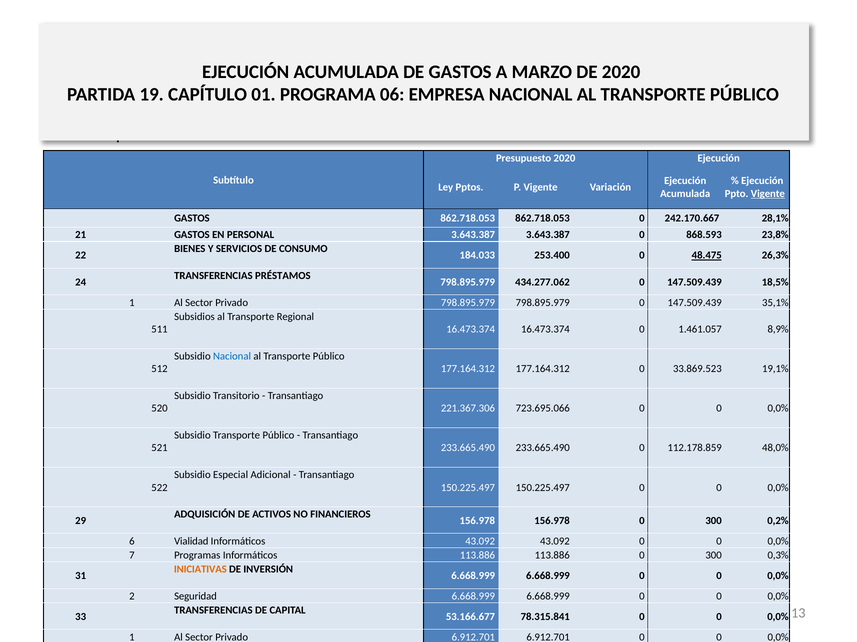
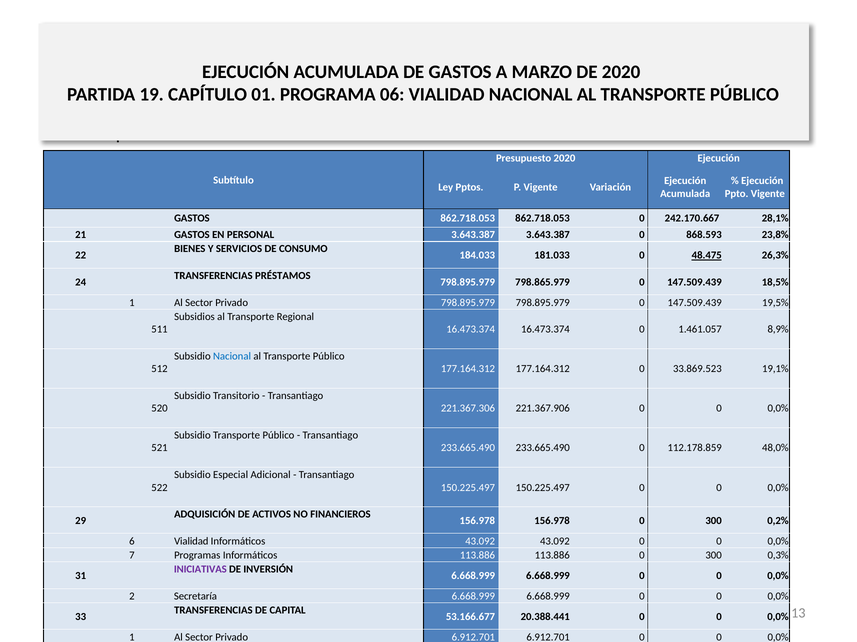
06 EMPRESA: EMPRESA -> VIALIDAD (447, 95)
Vigente underline: present -> none (768, 194)
253.400: 253.400 -> 181.033 (552, 256)
434.277.062: 434.277.062 -> 798.865.979 (542, 282)
35,1%: 35,1% -> 19,5% (775, 303)
723.695.066: 723.695.066 -> 221.367.906 (543, 409)
INICIATIVAS colour: orange -> purple (200, 570)
Seguridad: Seguridad -> Secretaría (195, 597)
78.315.841: 78.315.841 -> 20.388.441 (545, 617)
